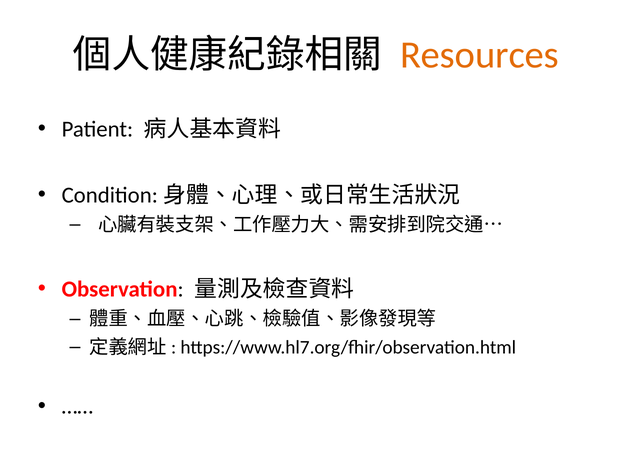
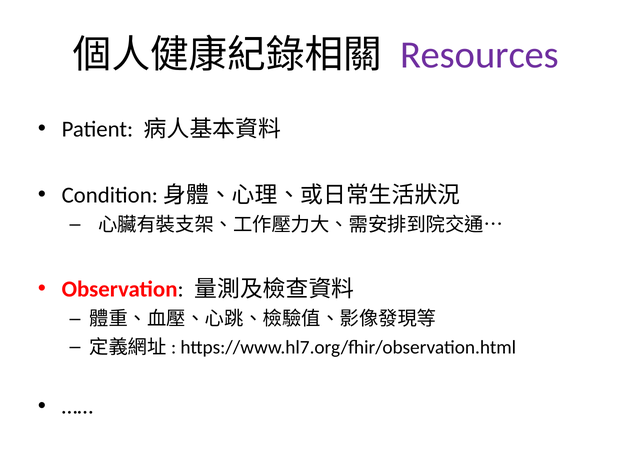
Resources colour: orange -> purple (480, 55)
